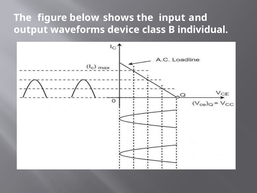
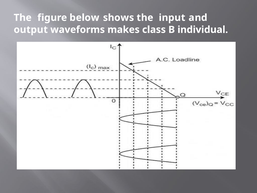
device: device -> makes (124, 30)
